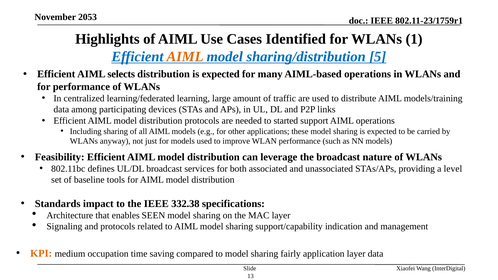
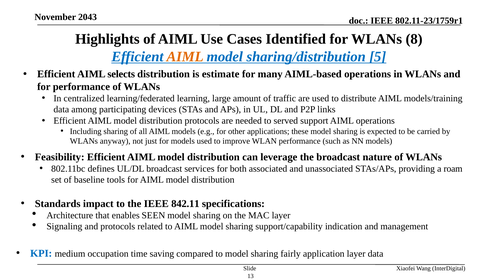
2053: 2053 -> 2043 (88, 17)
1: 1 -> 8 (414, 39)
distribution is expected: expected -> estimate (221, 74)
started: started -> served (286, 121)
level: level -> roam (453, 169)
332.38: 332.38 -> 842.11 (185, 204)
KPI colour: orange -> blue (41, 253)
